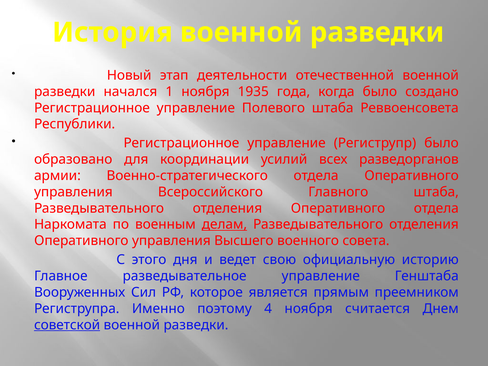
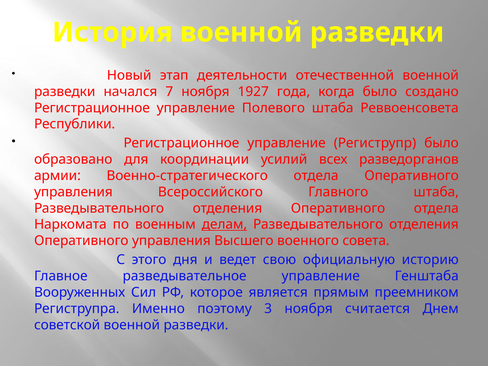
1: 1 -> 7 (169, 92)
1935: 1935 -> 1927 (253, 92)
4: 4 -> 3 (268, 309)
советской underline: present -> none (67, 325)
